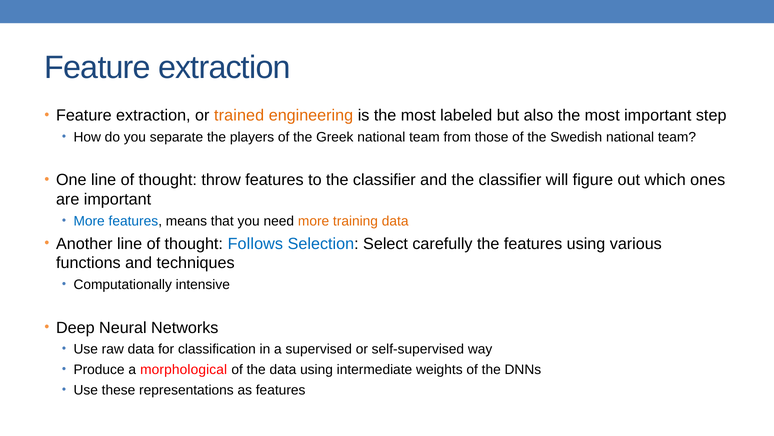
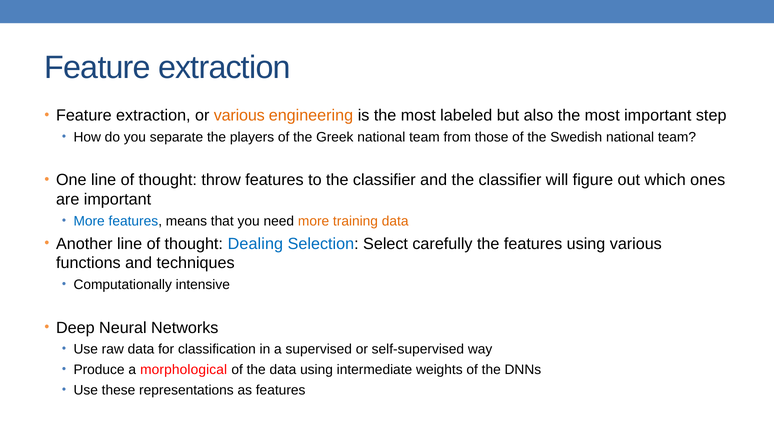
or trained: trained -> various (239, 115)
Follows: Follows -> Dealing (255, 243)
